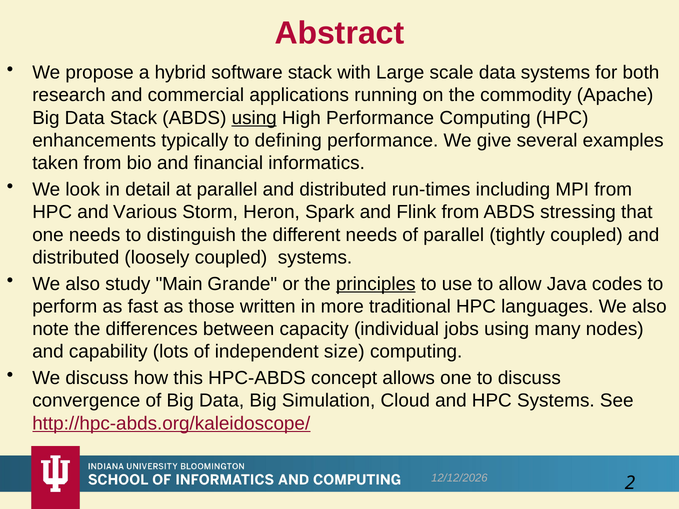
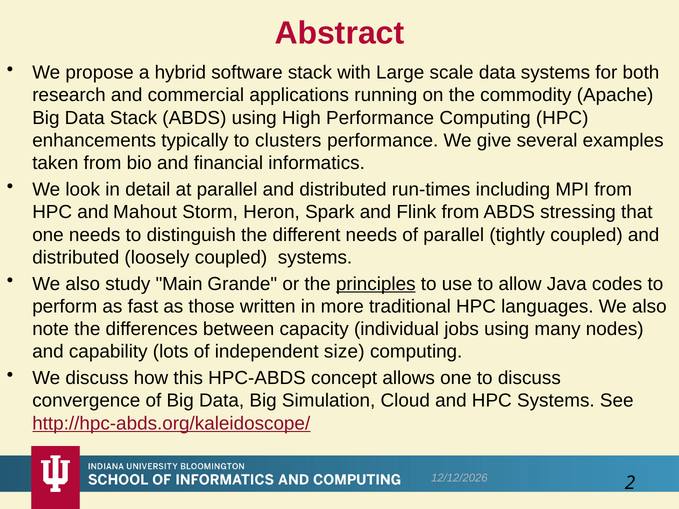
using underline: present -> none (254, 118)
defining: defining -> clusters (288, 141)
Various: Various -> Mahout (145, 212)
